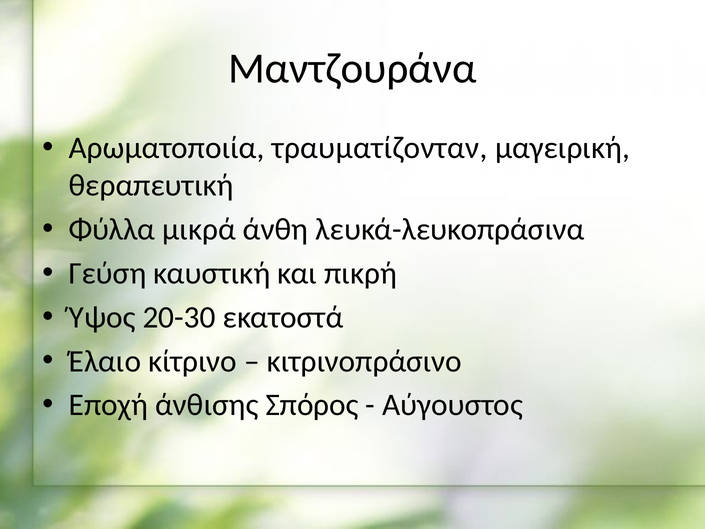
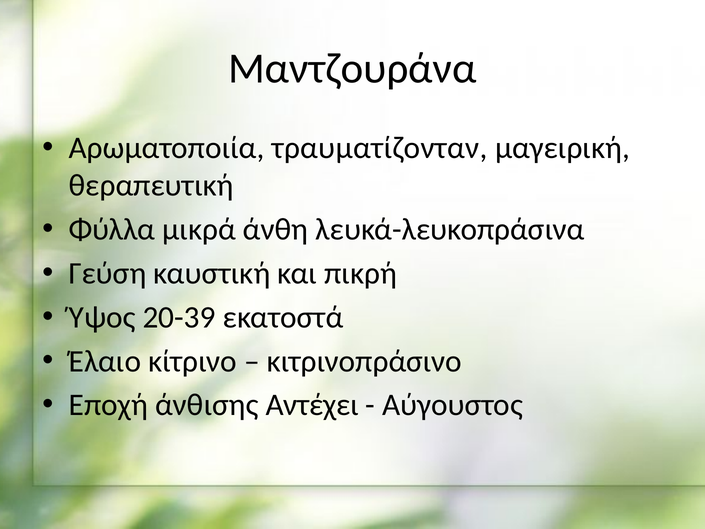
20-30: 20-30 -> 20-39 (179, 317)
Σπόρος: Σπόρος -> Αντέχει (312, 405)
